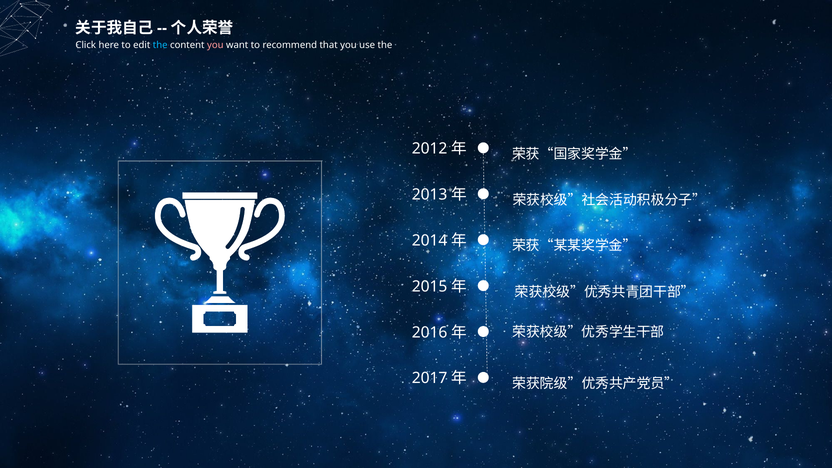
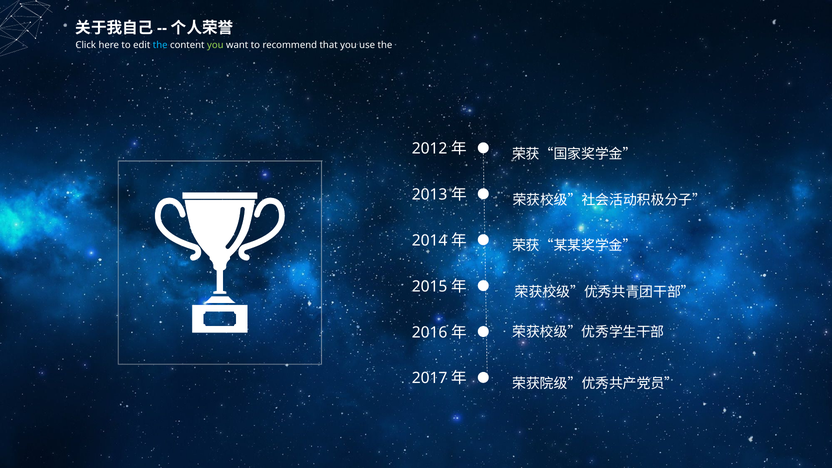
you colour: pink -> light green (215, 45)
